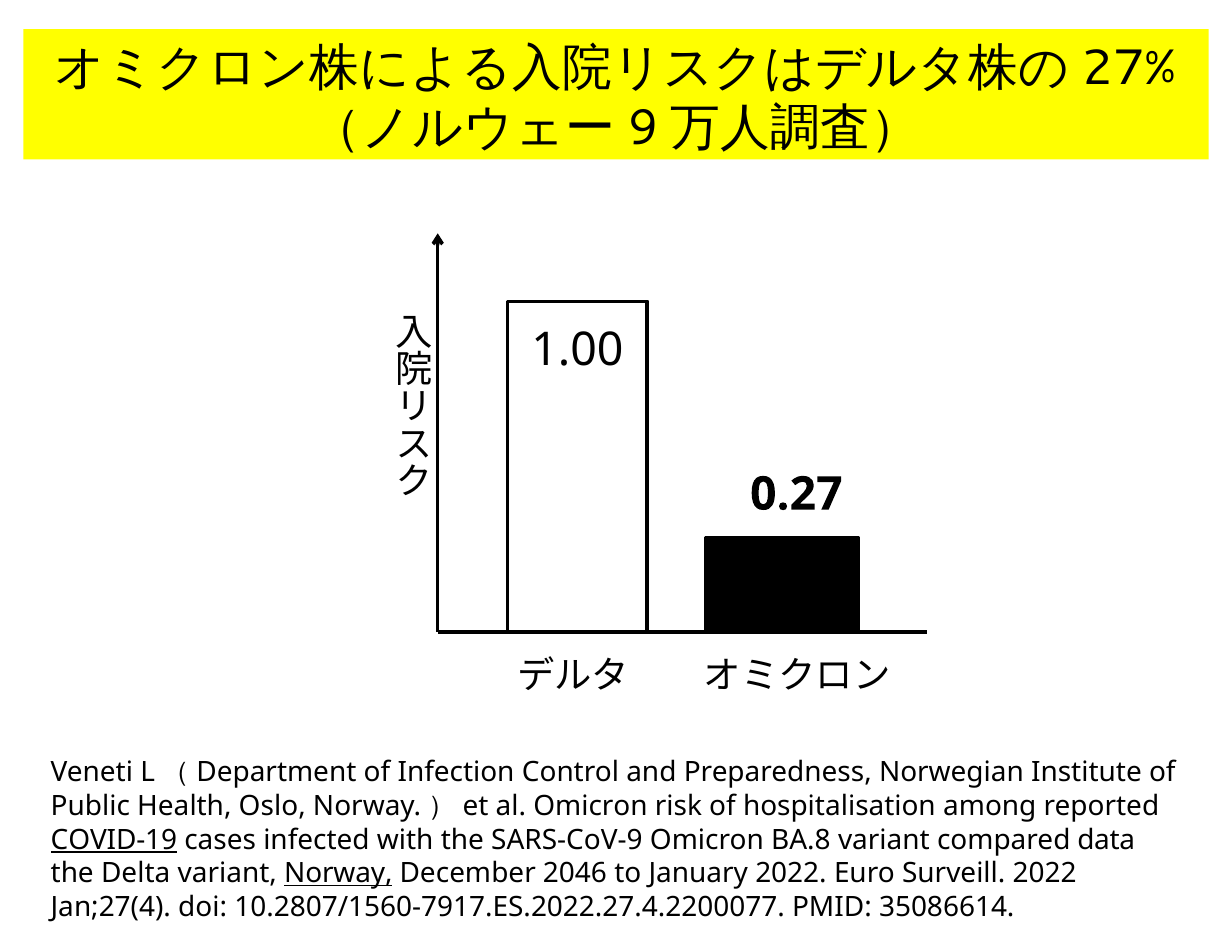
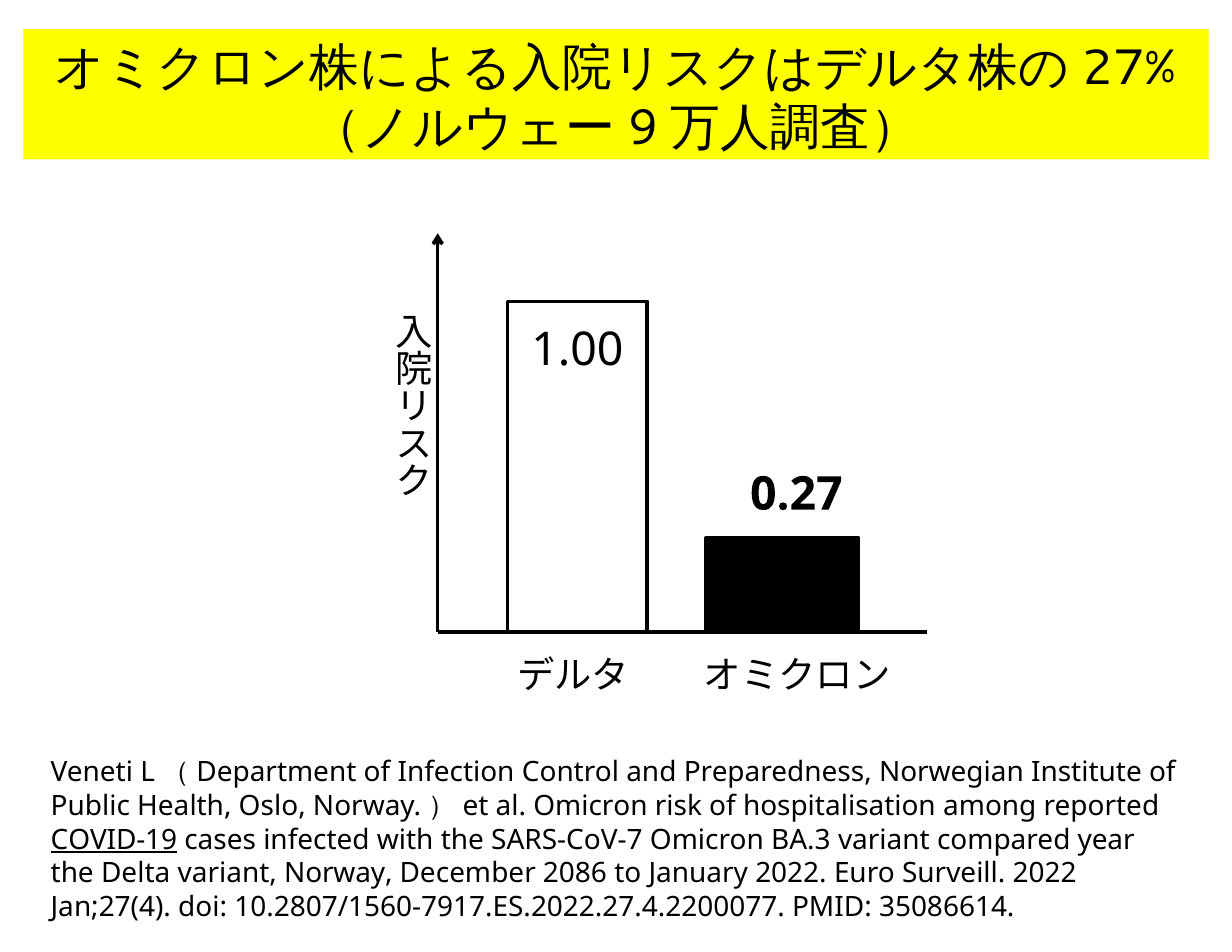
SARS-CoV-9: SARS-CoV-9 -> SARS-CoV-7 (567, 840)
BA.8: BA.8 -> BA.3 (801, 840)
data: data -> year (1106, 840)
Norway underline: present -> none (338, 873)
2046: 2046 -> 2086 (575, 873)
